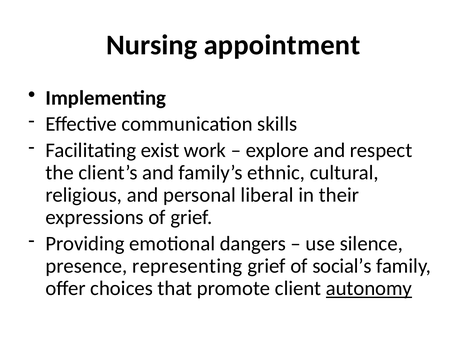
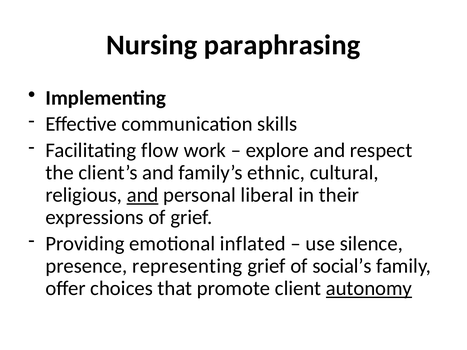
appointment: appointment -> paraphrasing (282, 45)
exist: exist -> flow (160, 150)
and underline: none -> present (143, 195)
dangers: dangers -> inflated (253, 244)
